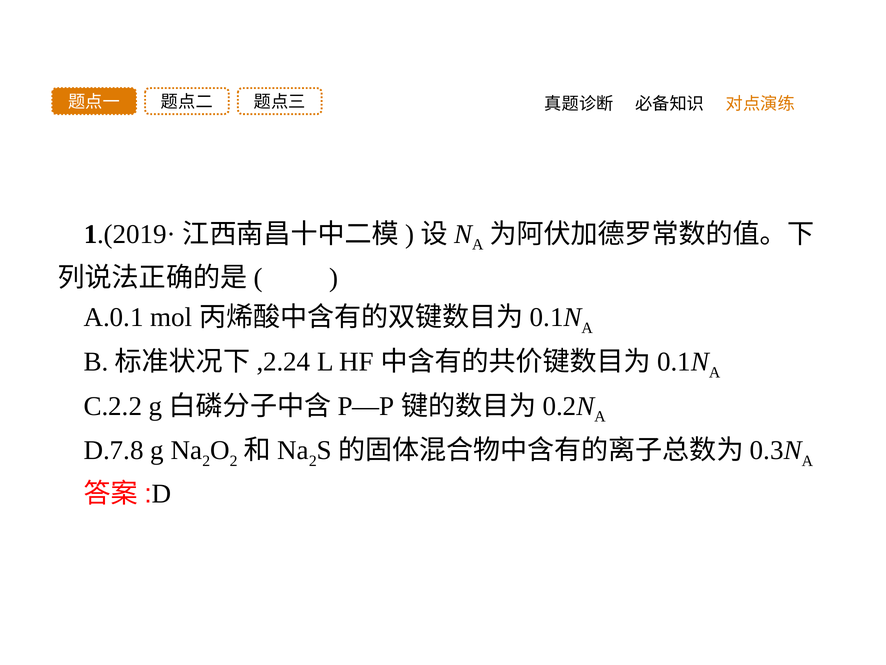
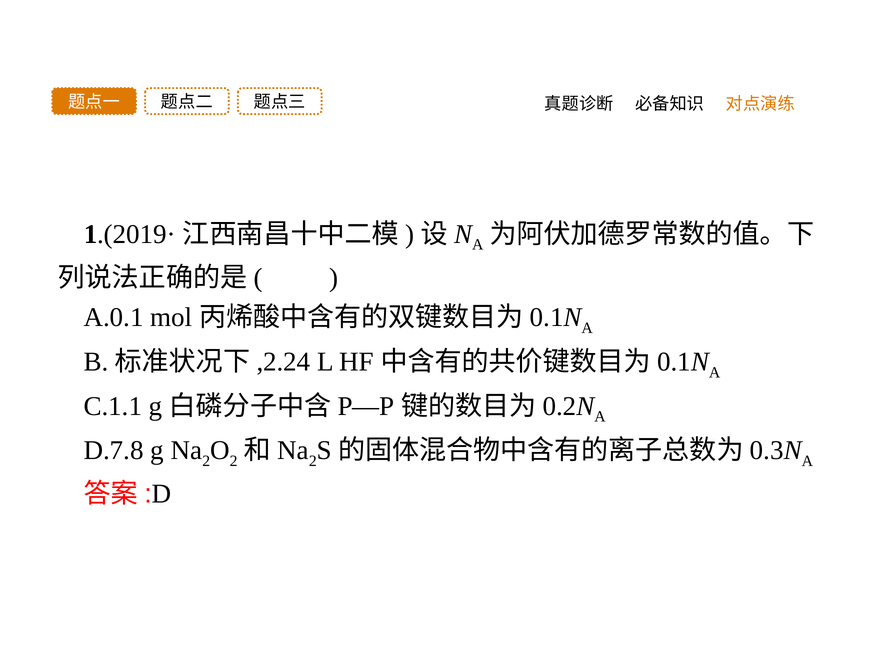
C.2.2: C.2.2 -> C.1.1 (113, 406)
